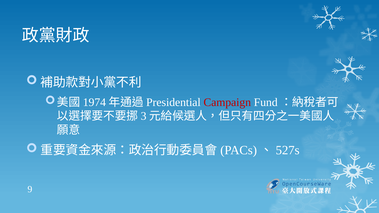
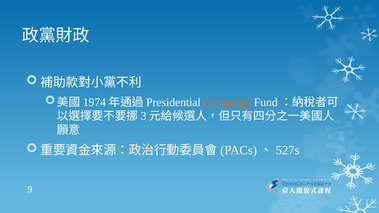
Campaign colour: red -> orange (227, 102)
